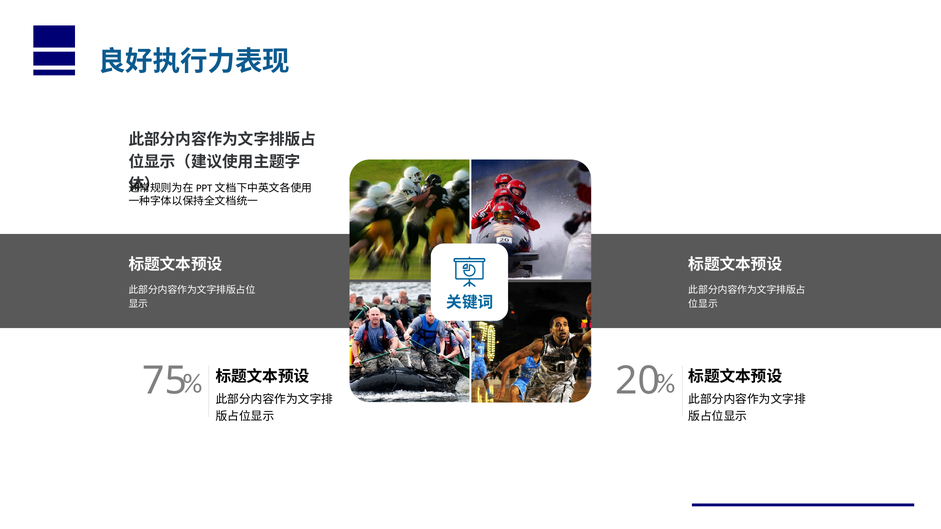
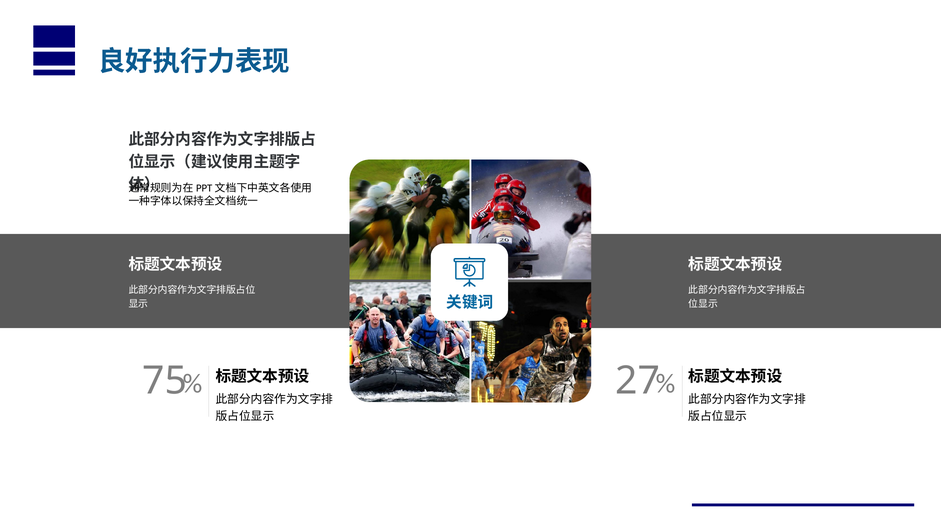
20: 20 -> 27 (638, 381)
